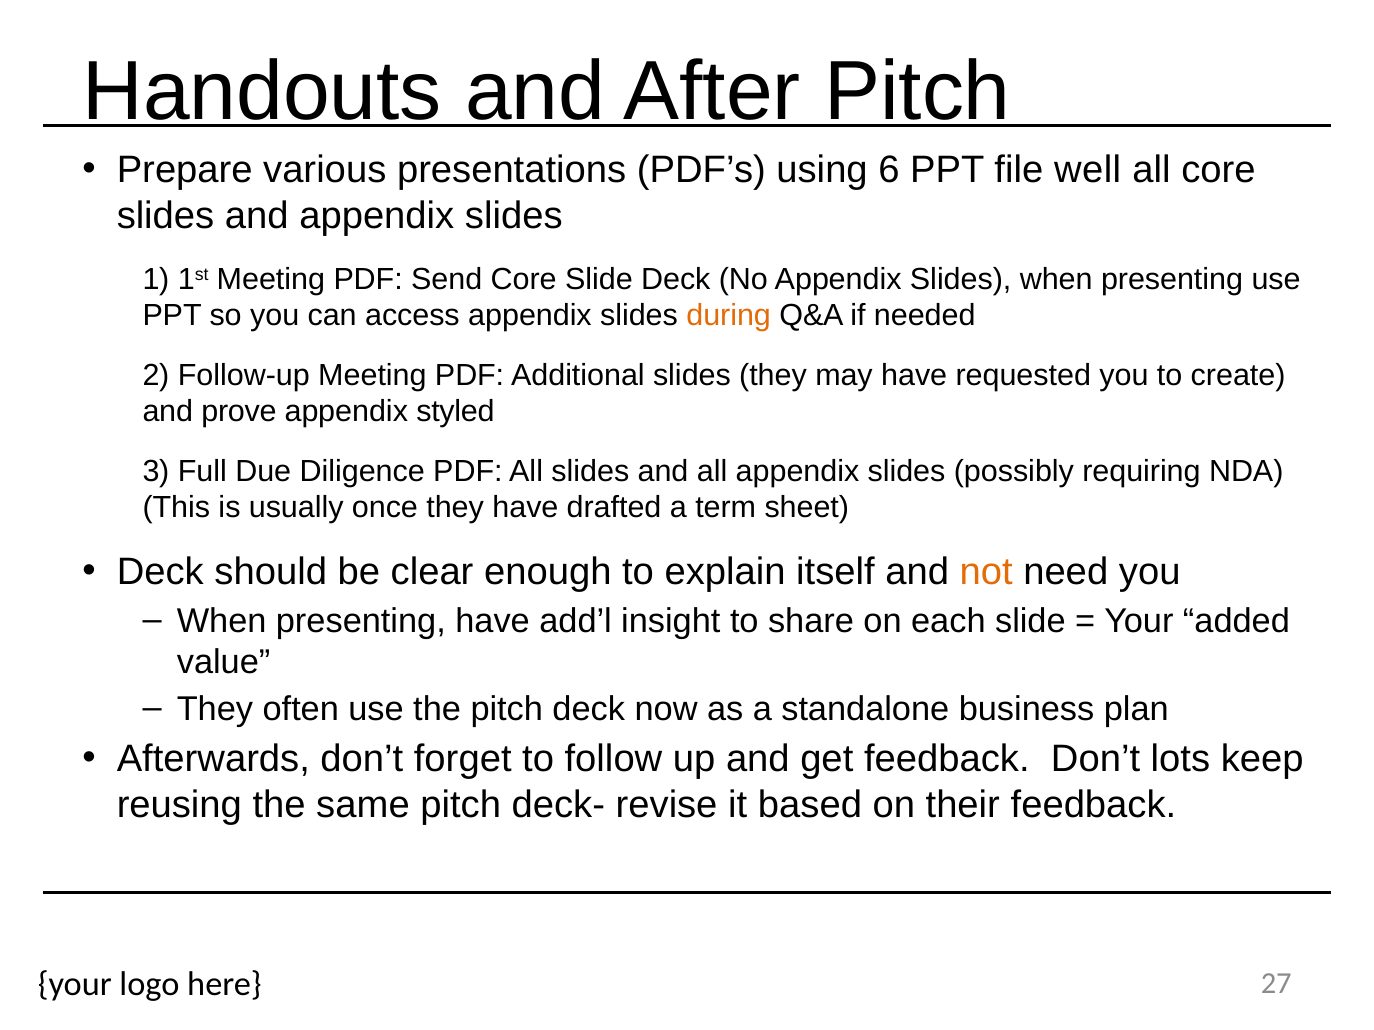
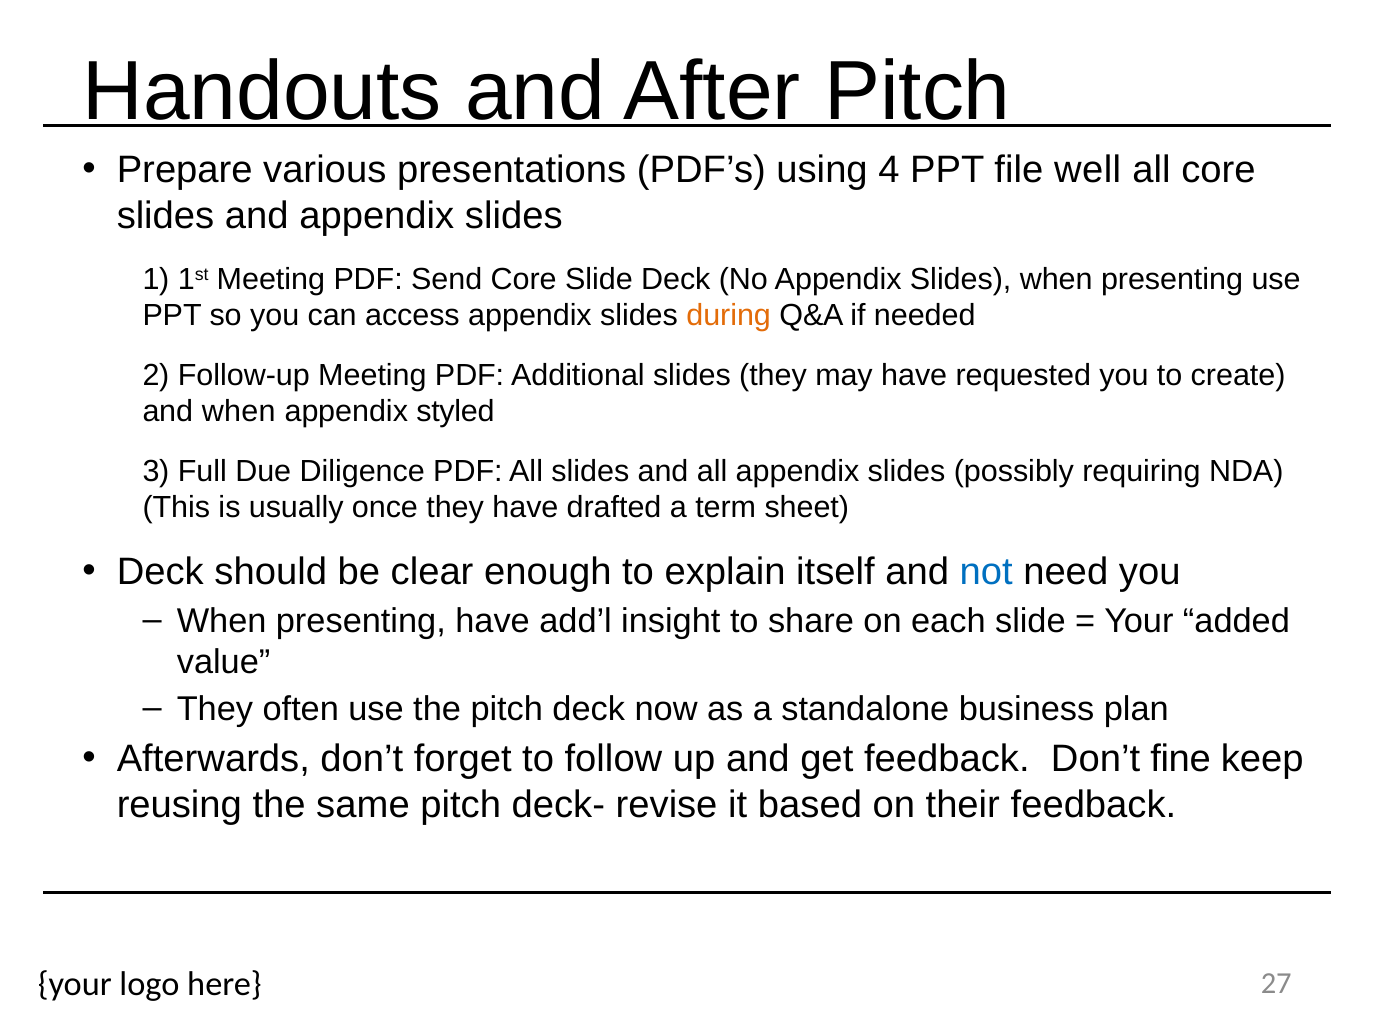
6: 6 -> 4 (889, 170)
and prove: prove -> when (239, 412)
not colour: orange -> blue (986, 573)
lots: lots -> fine (1181, 759)
